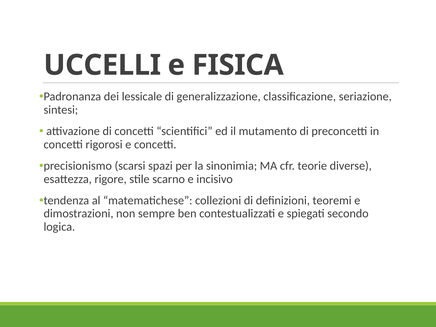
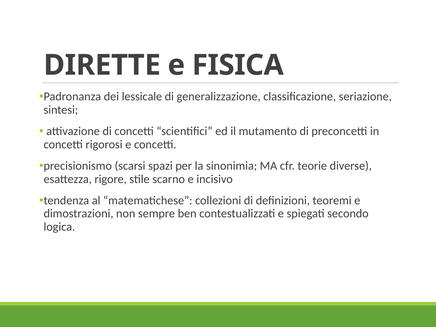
UCCELLI: UCCELLI -> DIRETTE (102, 65)
